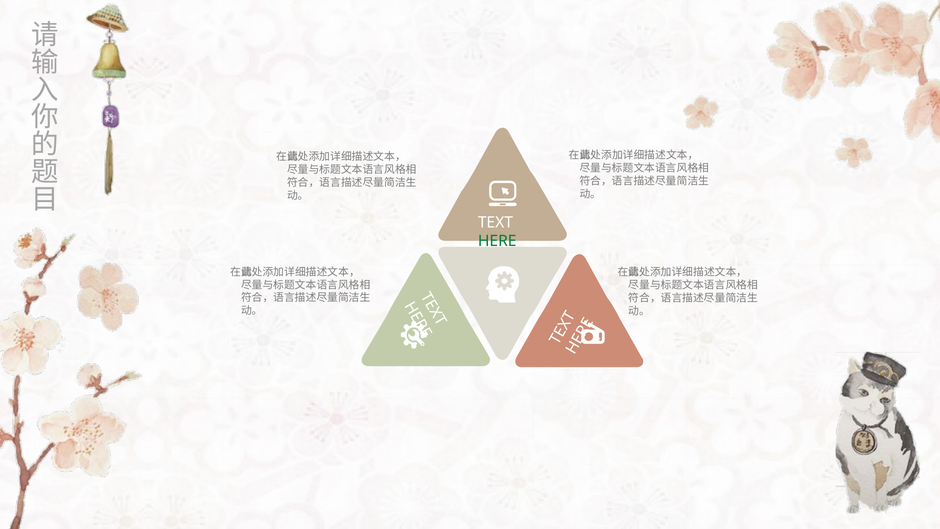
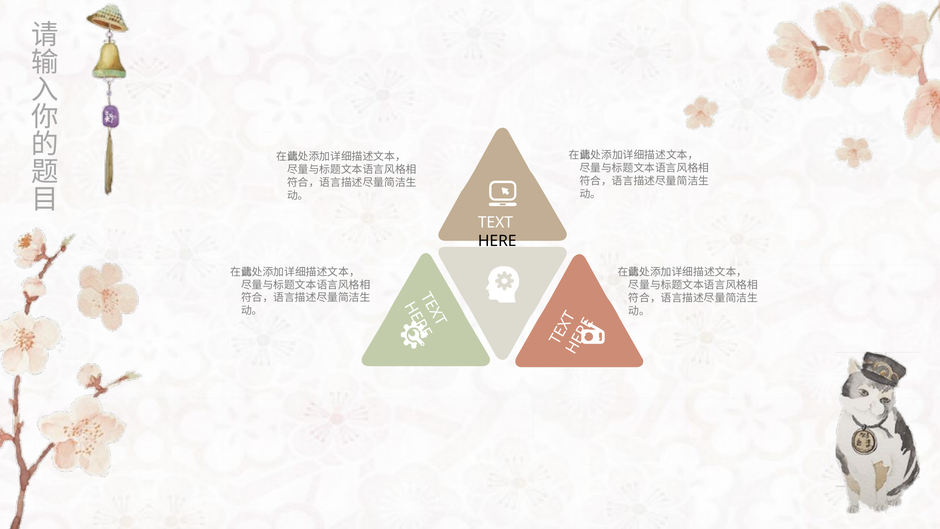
HERE colour: green -> black (497, 241)
